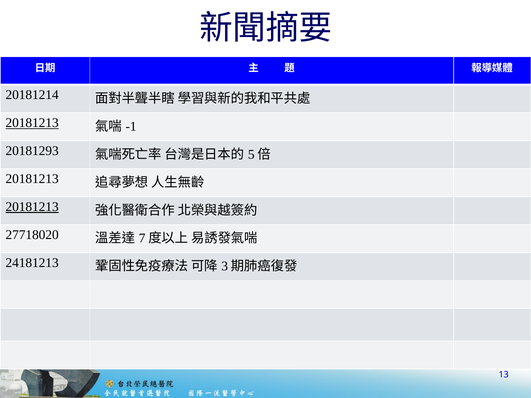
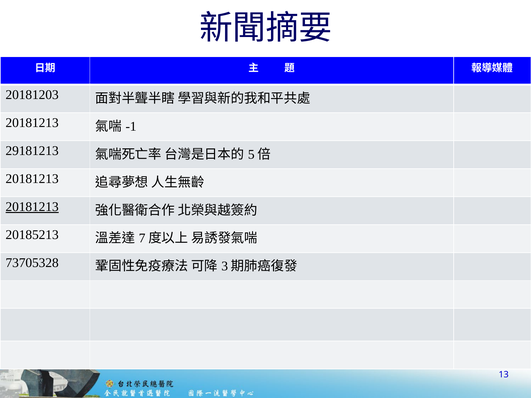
20181214: 20181214 -> 20181203 (32, 95)
20181213 underline: present -> none (32, 123)
20181293: 20181293 -> 29181213 (32, 151)
27718020: 27718020 -> 20185213 (32, 235)
24181213: 24181213 -> 73705328 (32, 263)
